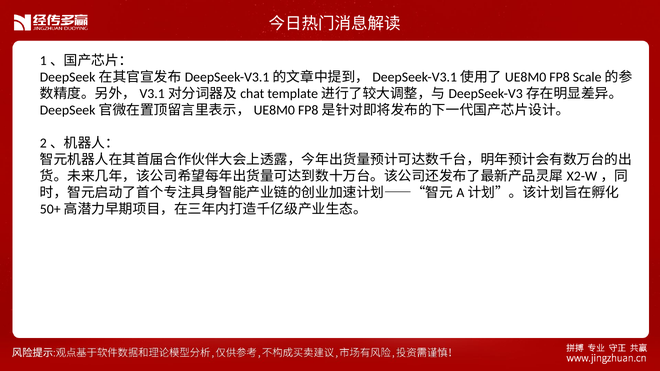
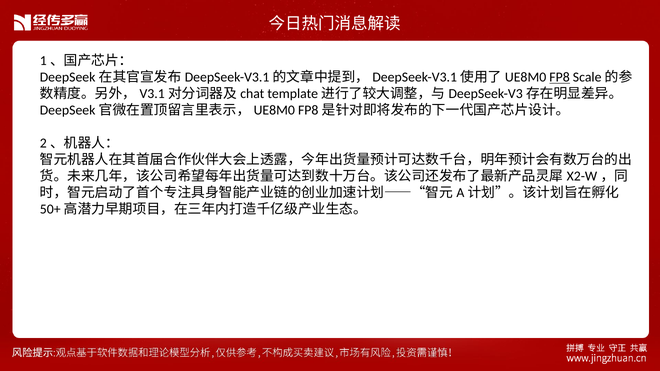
FP8 underline: none -> present (560, 77)
